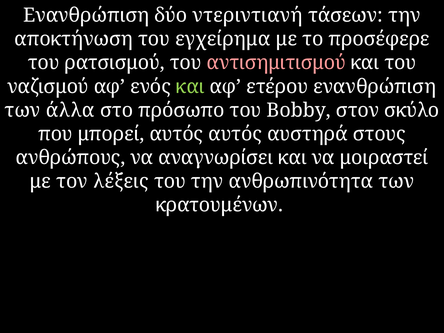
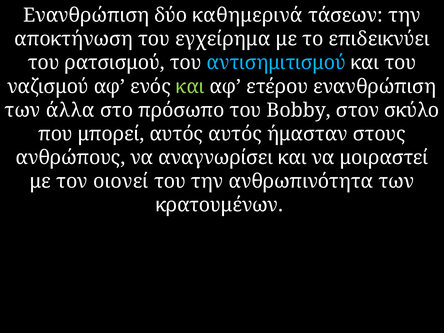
ντεριντιανή: ντεριντιανή -> καθημερινά (248, 15)
προσέφερε: προσέφερε -> επιδεικνύει (379, 39)
αντισημιτισμού colour: pink -> light blue (276, 63)
αυστηρά: αυστηρά -> ήμασταν (307, 134)
λέξεις: λέξεις -> οιονεί (121, 181)
